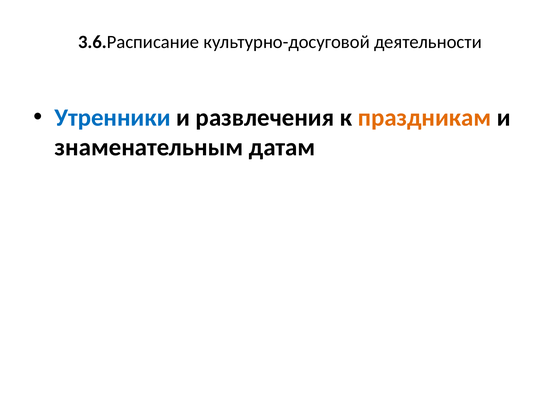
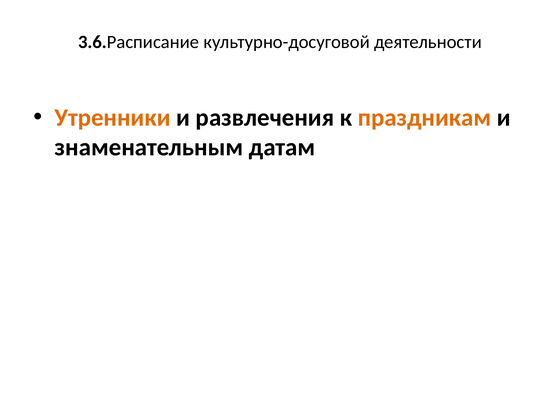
Утренники colour: blue -> orange (113, 117)
